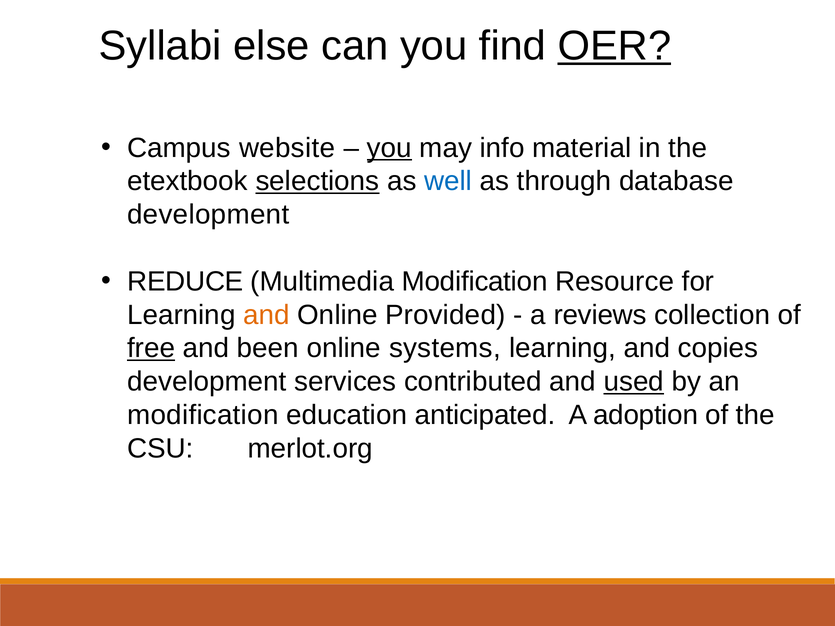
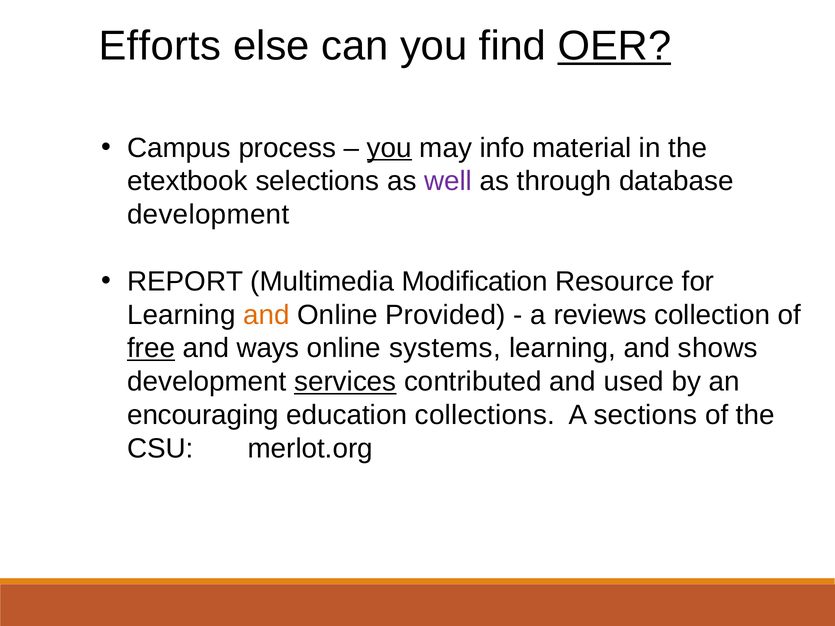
Syllabi: Syllabi -> Efforts (160, 46)
website: website -> process (287, 148)
selections underline: present -> none (317, 181)
well colour: blue -> purple (448, 181)
REDUCE: REDUCE -> REPORT (185, 282)
been: been -> ways (268, 348)
copies: copies -> shows (718, 348)
services underline: none -> present (345, 382)
used underline: present -> none (634, 382)
modification: modification -> encouraging (203, 415)
anticipated: anticipated -> collections (485, 415)
adoption: adoption -> sections (645, 415)
